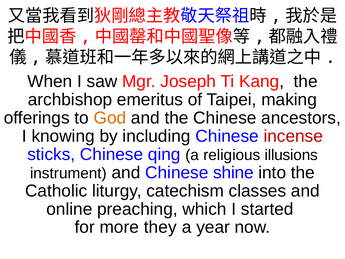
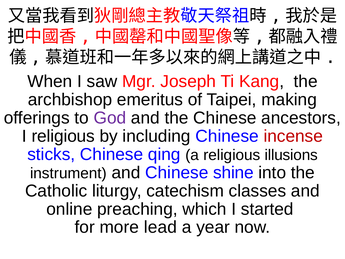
God colour: orange -> purple (110, 118)
I knowing: knowing -> religious (63, 136)
they: they -> lead (160, 227)
